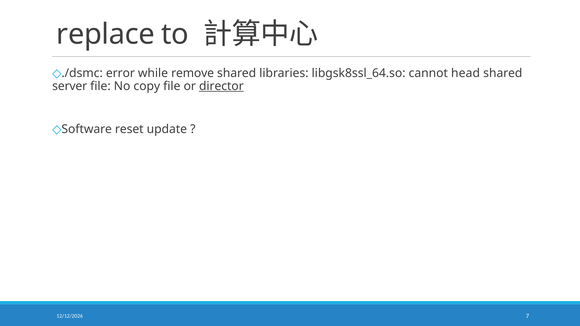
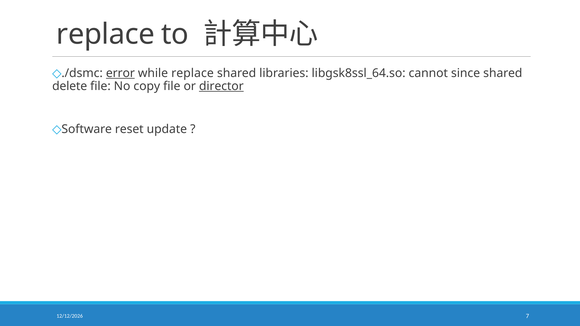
error underline: none -> present (120, 73)
while remove: remove -> replace (193, 73)
head: head -> since (466, 73)
server: server -> delete (70, 86)
